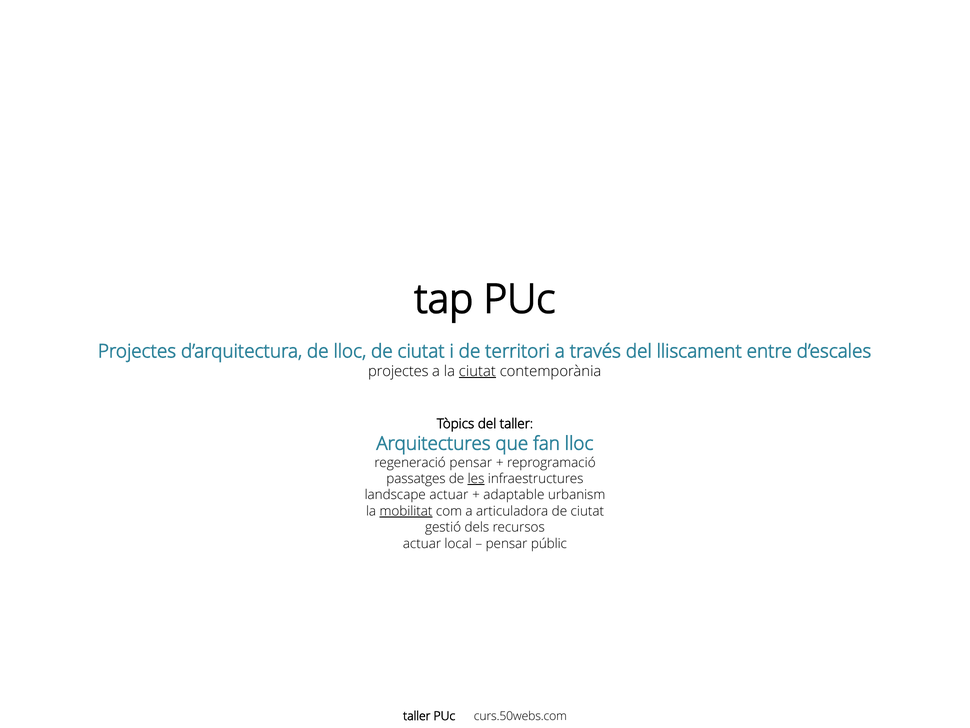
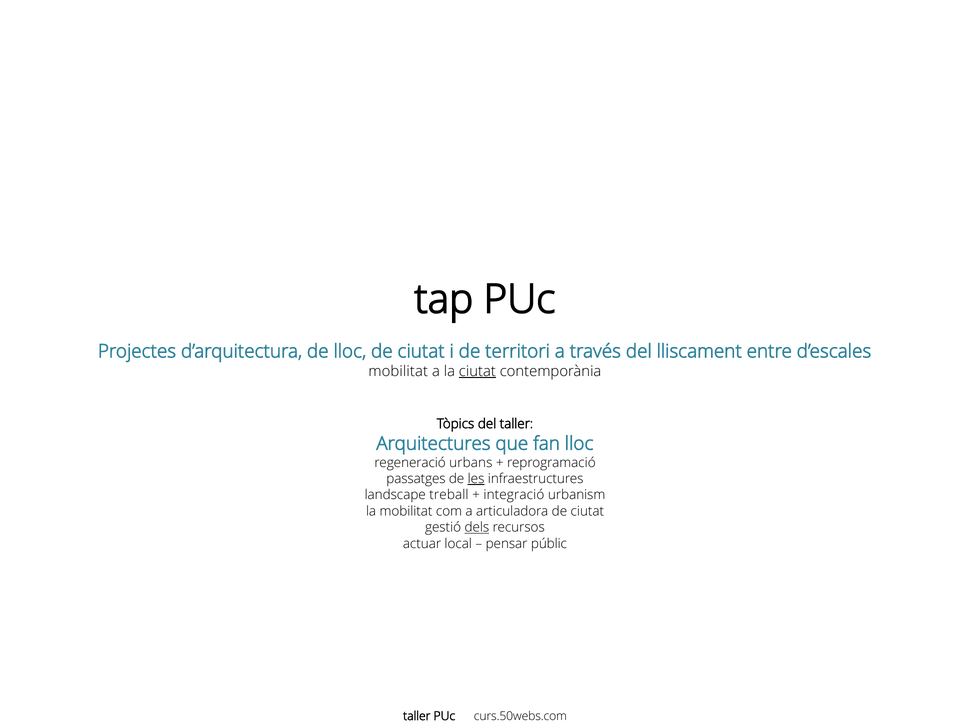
projectes: projectes -> mobilitat (398, 371)
regeneració pensar: pensar -> urbans (471, 462)
landscape actuar: actuar -> treball (449, 495)
adaptable: adaptable -> integració (514, 495)
mobilitat underline: present -> none (406, 511)
dels underline: none -> present (477, 527)
